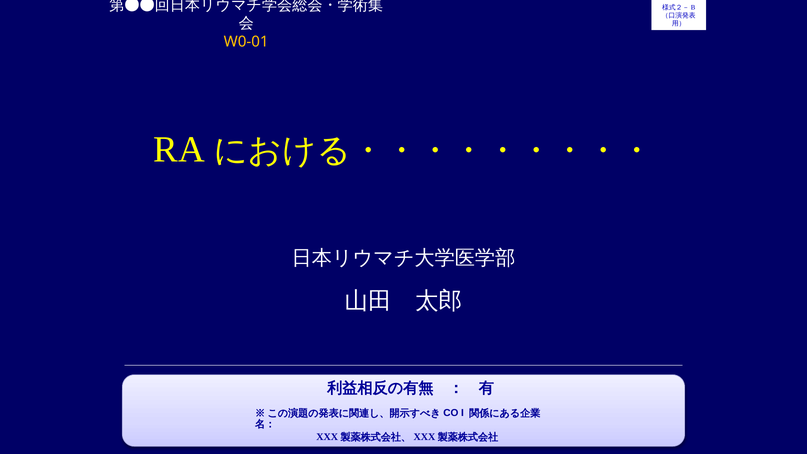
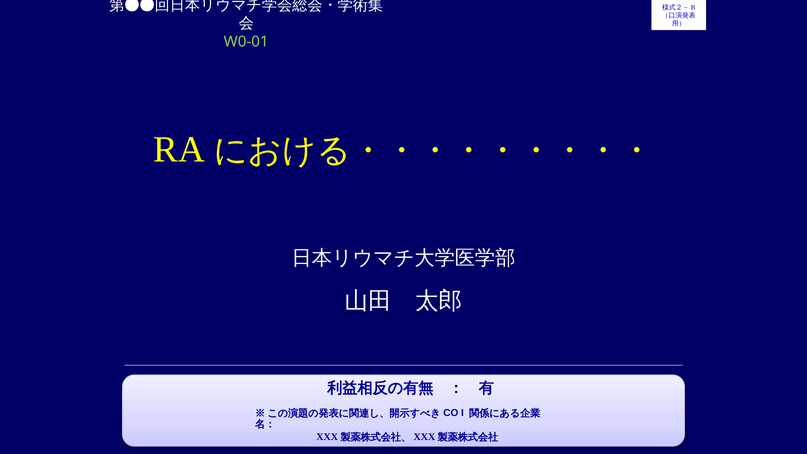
W0-01 colour: yellow -> light green (246, 42)
